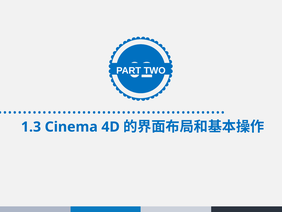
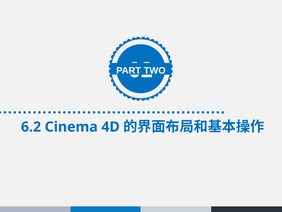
1.3: 1.3 -> 6.2 (31, 127)
